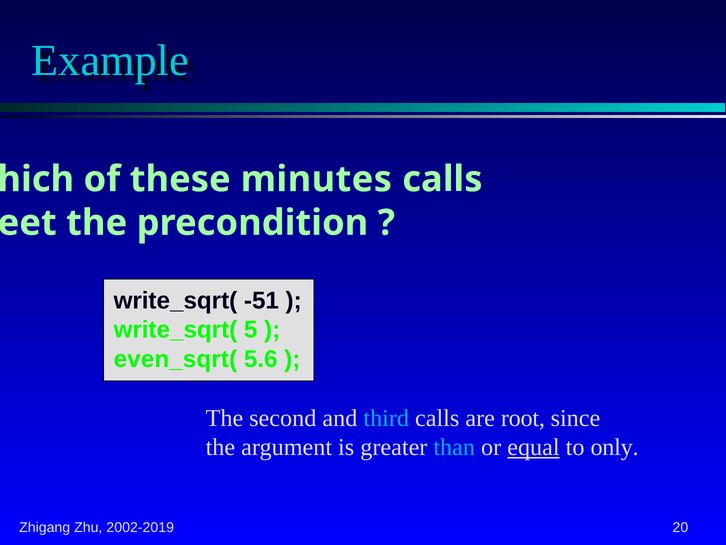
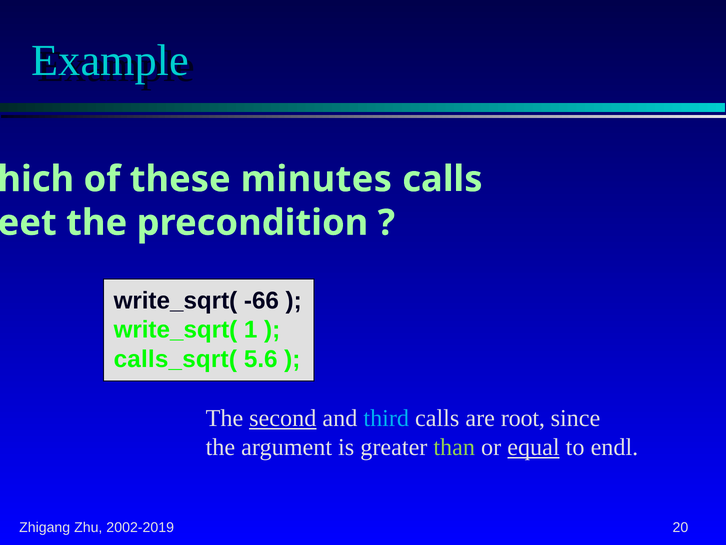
-51: -51 -> -66 (261, 301)
5: 5 -> 1 (251, 330)
even_sqrt(: even_sqrt( -> calls_sqrt( (175, 359)
second underline: none -> present (283, 418)
than colour: light blue -> light green (454, 447)
only: only -> endl (614, 447)
